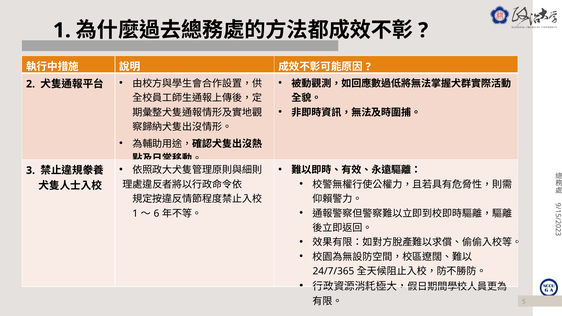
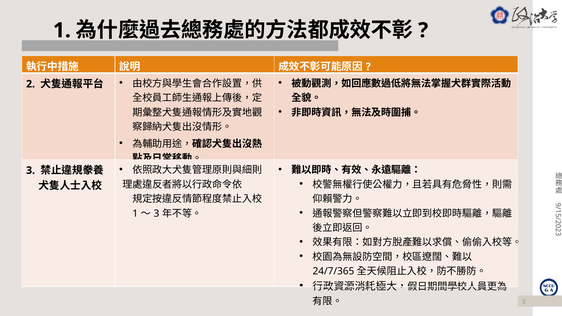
6: 6 -> 3 (157, 213)
